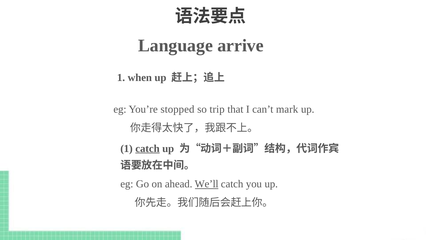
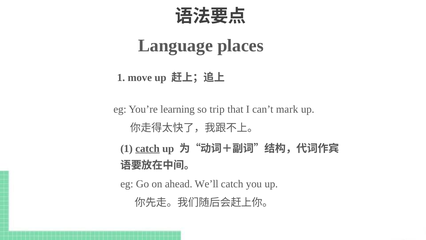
arrive: arrive -> places (241, 46)
when: when -> move (140, 78)
stopped: stopped -> learning (178, 109)
We’ll underline: present -> none (207, 184)
